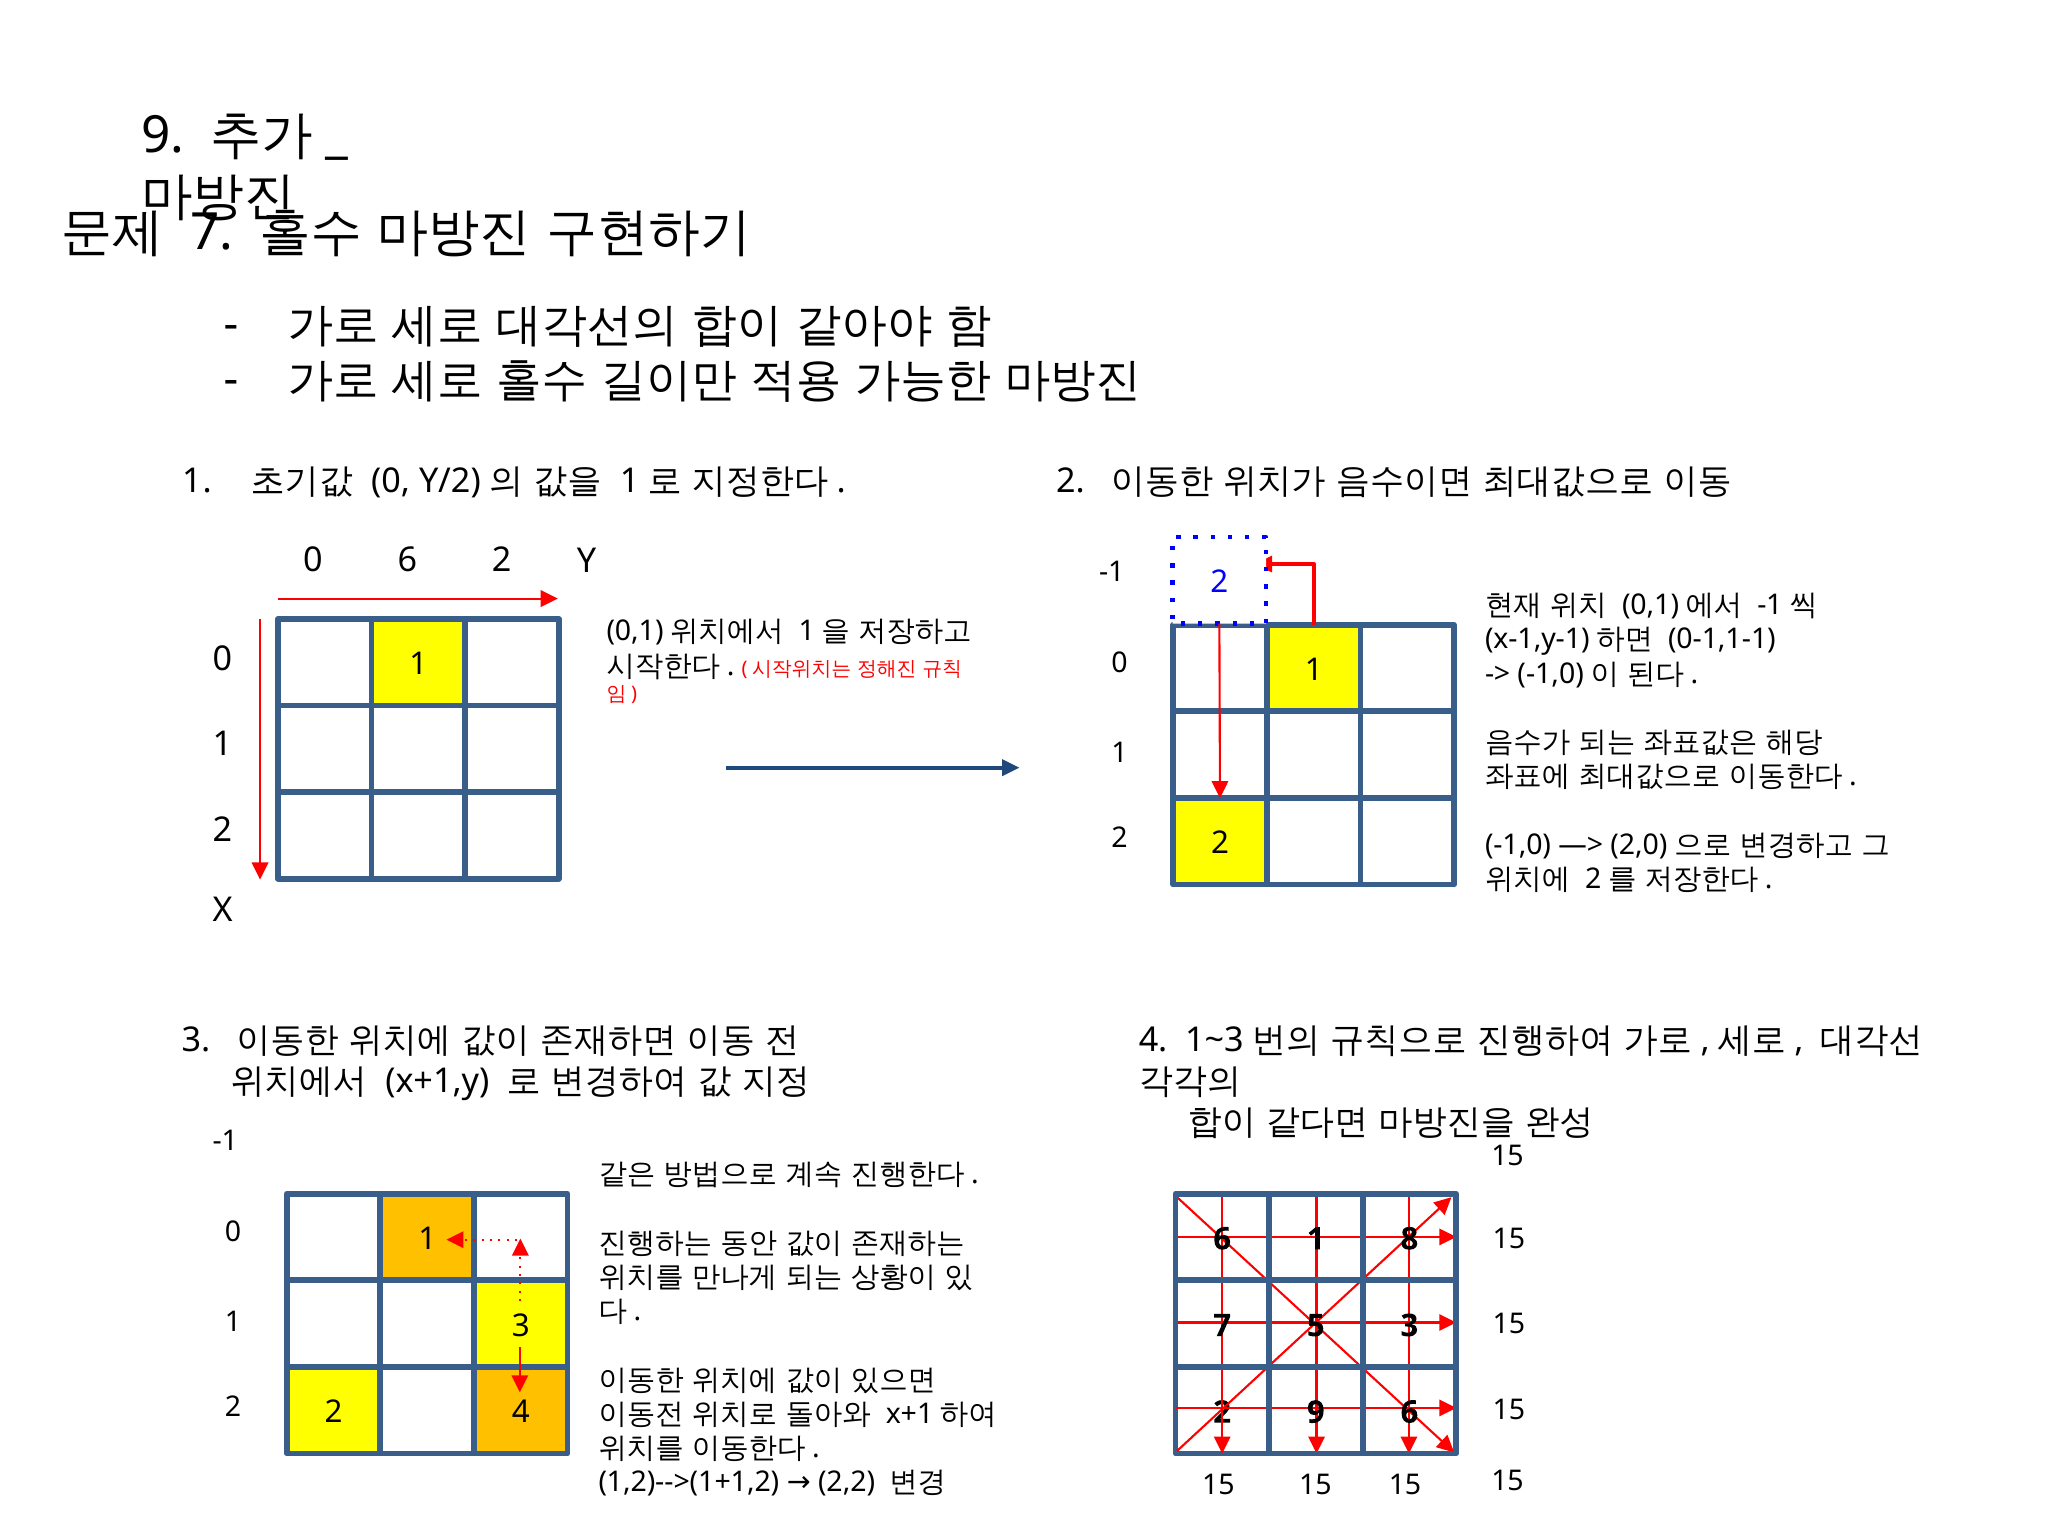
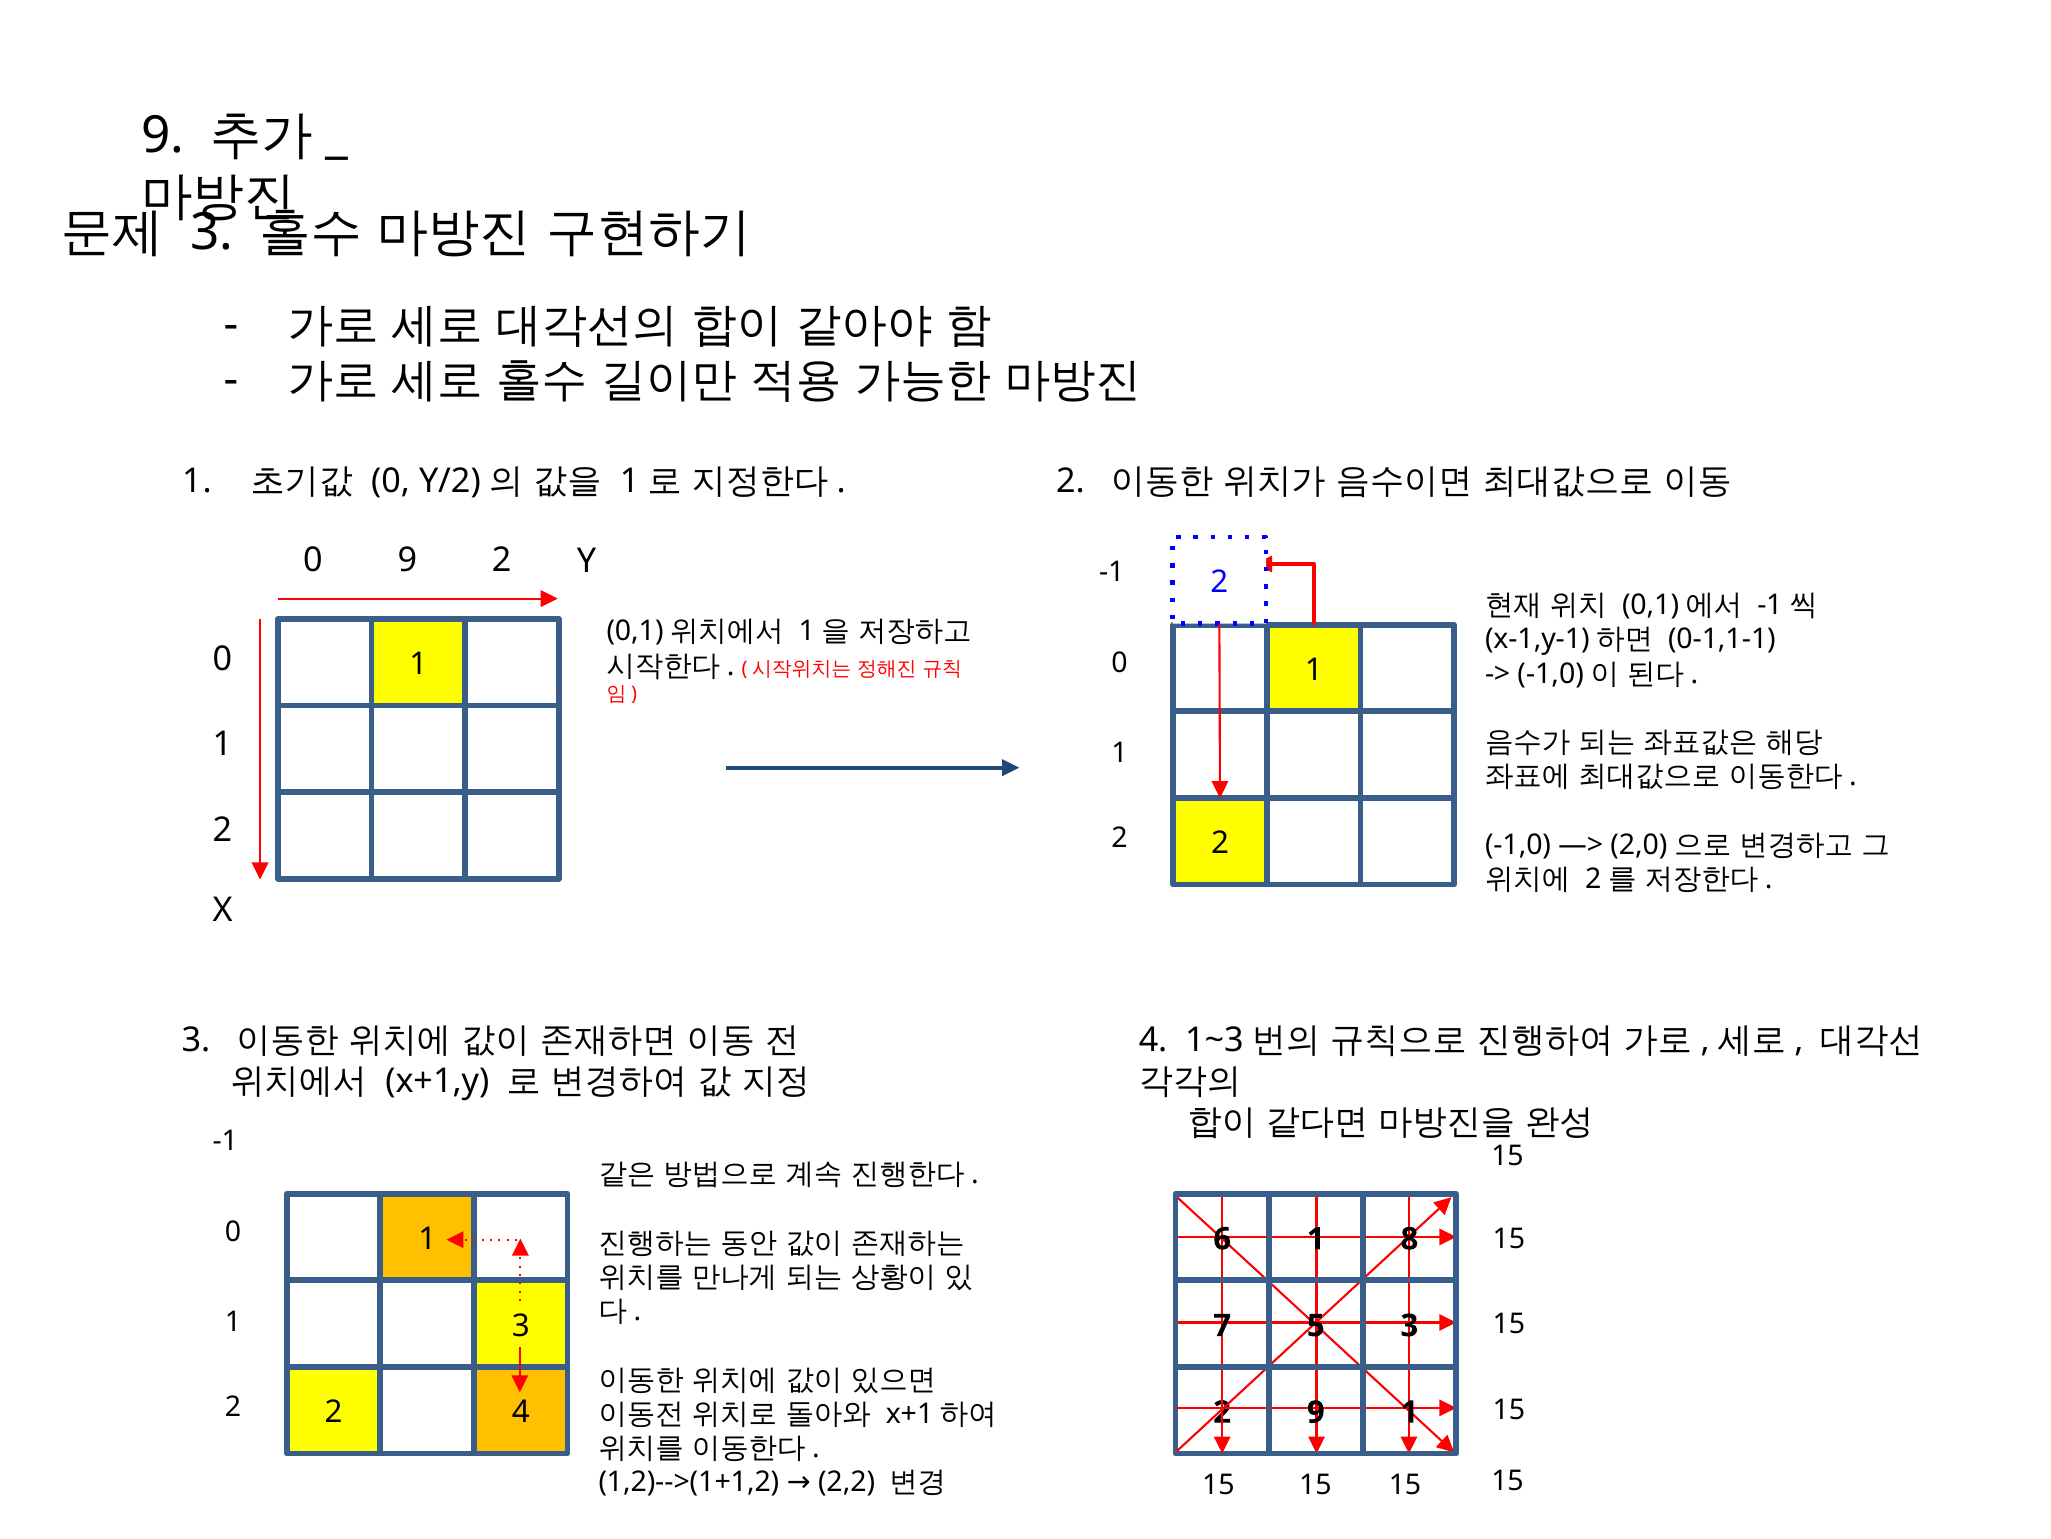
7: 7 -> 3 (212, 232)
0 6: 6 -> 9 (407, 560)
9 6: 6 -> 1 (1409, 1412)
